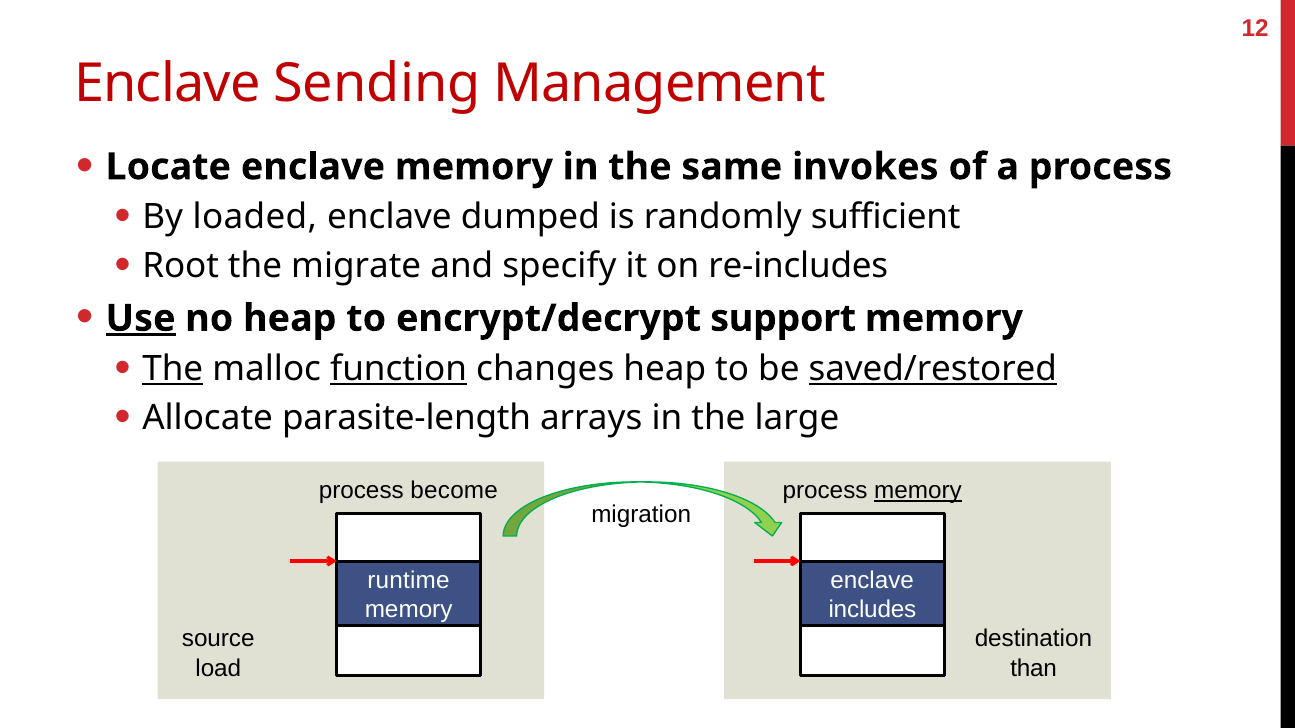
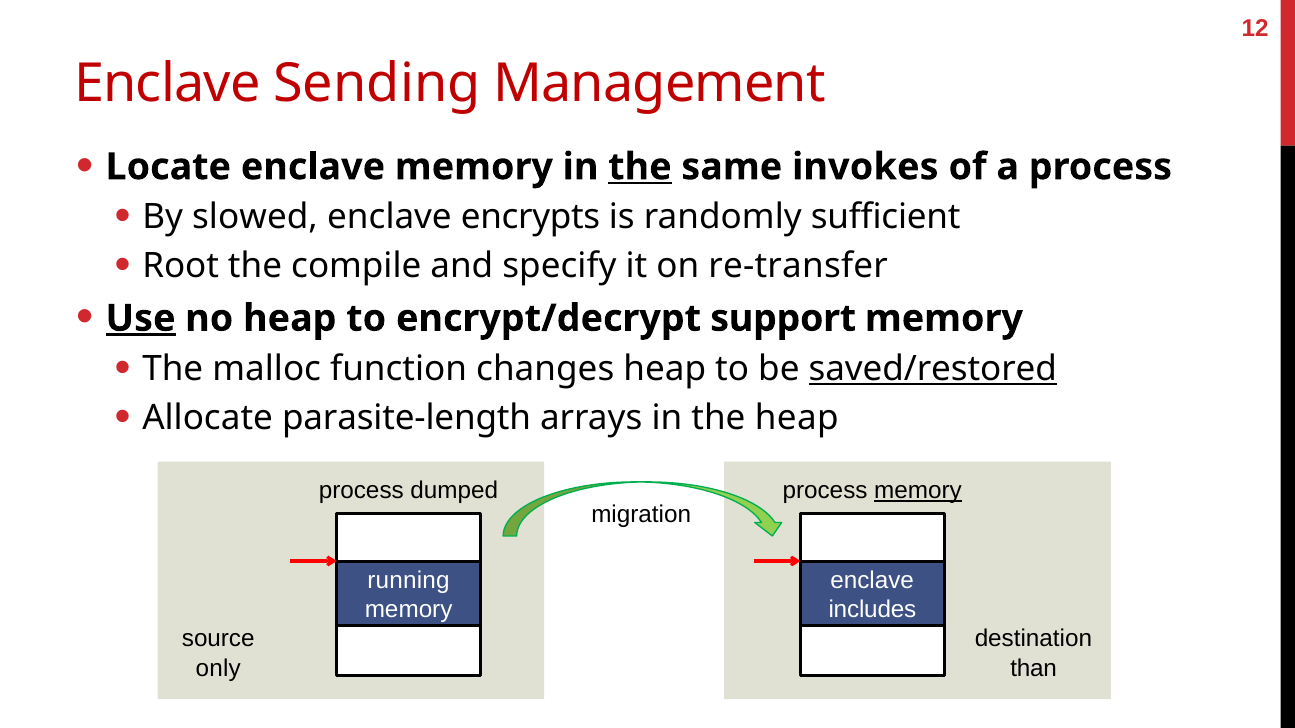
the underline: none -> present (640, 167)
loaded: loaded -> slowed (255, 217)
dumped: dumped -> encrypts (531, 217)
migrate: migrate -> compile (356, 267)
re-includes: re-includes -> re-transfer (798, 267)
The underline: present -> none (173, 369)
function underline: present -> none (399, 369)
the large: large -> heap (797, 418)
become: become -> dumped (454, 491)
runtime: runtime -> running (408, 581)
load: load -> only (218, 668)
